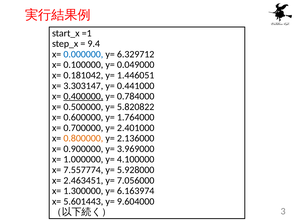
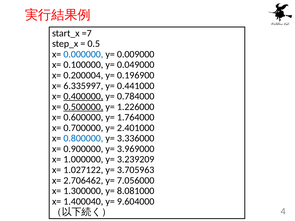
=1: =1 -> =7 (87, 33)
9.4: 9.4 -> 0.5 (94, 44)
6.329712: 6.329712 -> 0.009000 (136, 54)
0.181042: 0.181042 -> 0.200004 (83, 75)
1.446051: 1.446051 -> 0.196900 (136, 75)
3.303147: 3.303147 -> 6.335997 (83, 86)
0.500000 underline: none -> present (83, 107)
5.820822: 5.820822 -> 1.226000 (136, 107)
0.800000 colour: orange -> blue (83, 138)
2.136000: 2.136000 -> 3.336000 (136, 138)
4.100000: 4.100000 -> 3.239209 (136, 160)
7.557774: 7.557774 -> 1.027122 (83, 170)
5.928000: 5.928000 -> 3.705963 (136, 170)
2.463451: 2.463451 -> 2.706462 (83, 181)
6.163974: 6.163974 -> 8.081000 (136, 191)
5.601443: 5.601443 -> 1.400040 (83, 202)
3: 3 -> 4 (283, 212)
